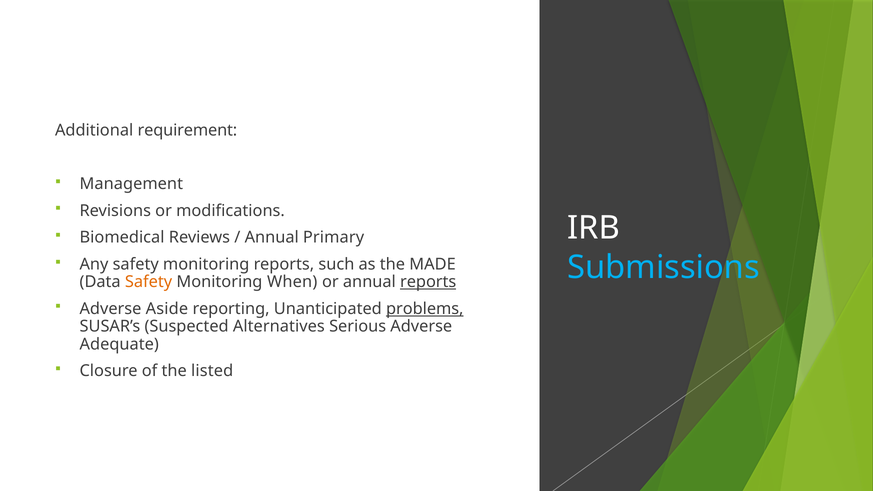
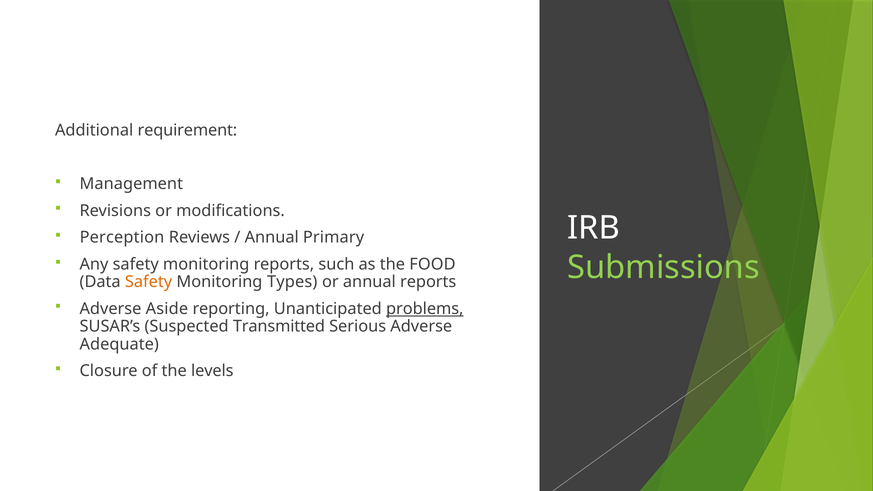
Biomedical: Biomedical -> Perception (122, 238)
MADE: MADE -> FOOD (433, 264)
Submissions colour: light blue -> light green (664, 267)
When: When -> Types (292, 282)
reports underline: present -> none (428, 282)
Alternatives: Alternatives -> Transmitted (279, 327)
listed: listed -> levels (212, 371)
